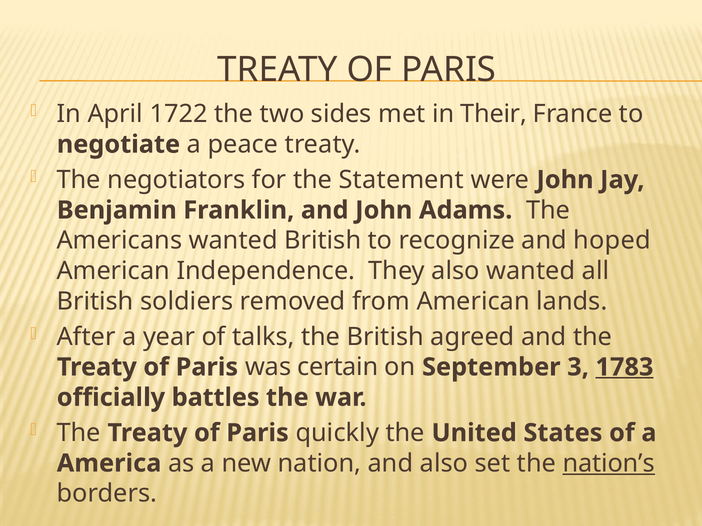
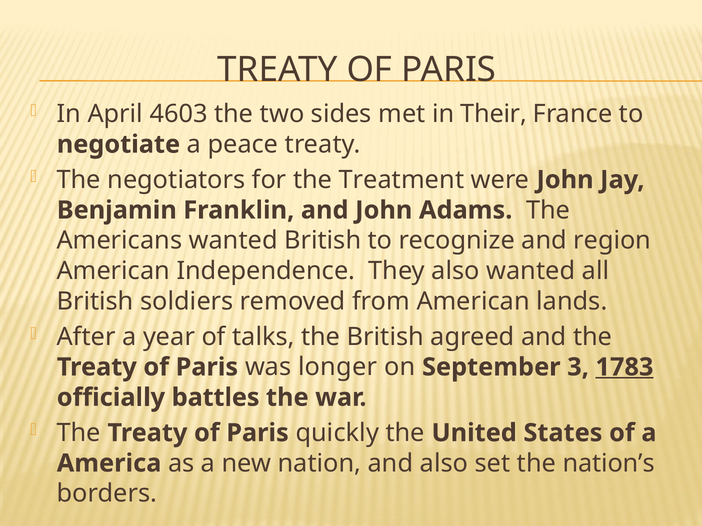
1722: 1722 -> 4603 (179, 114)
Statement: Statement -> Treatment (401, 180)
hoped: hoped -> region (612, 241)
certain: certain -> longer (338, 367)
nation’s underline: present -> none (609, 464)
